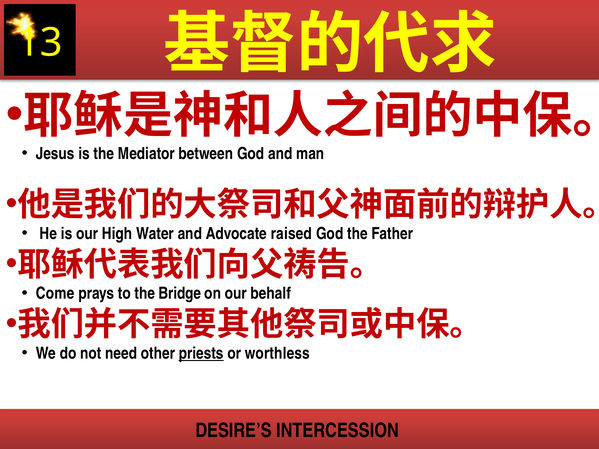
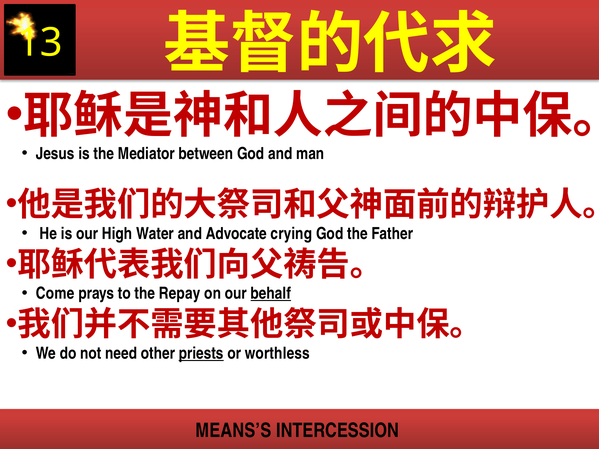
raised: raised -> crying (291, 234)
Bridge: Bridge -> Repay (180, 294)
behalf underline: none -> present (271, 294)
DESIRE’S: DESIRE’S -> MEANS’S (233, 431)
